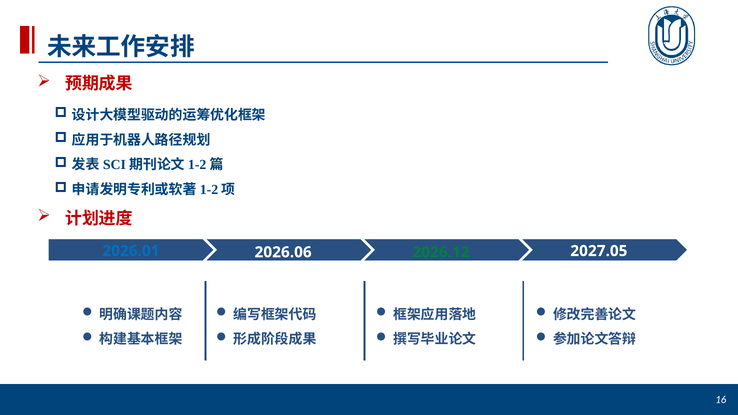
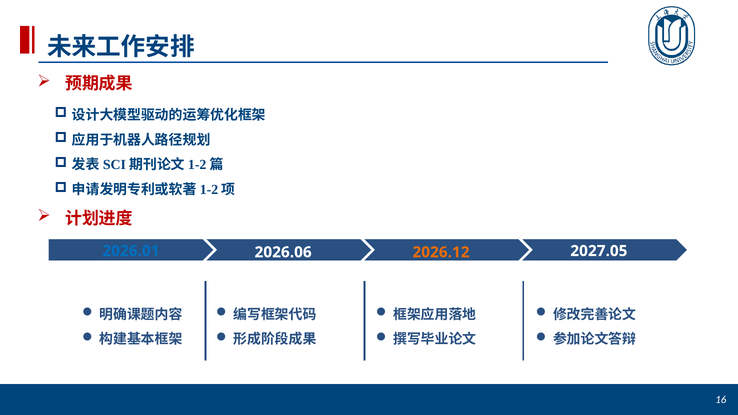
2026.12 colour: green -> orange (441, 252)
